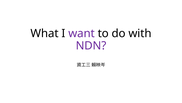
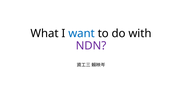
want colour: purple -> blue (82, 33)
